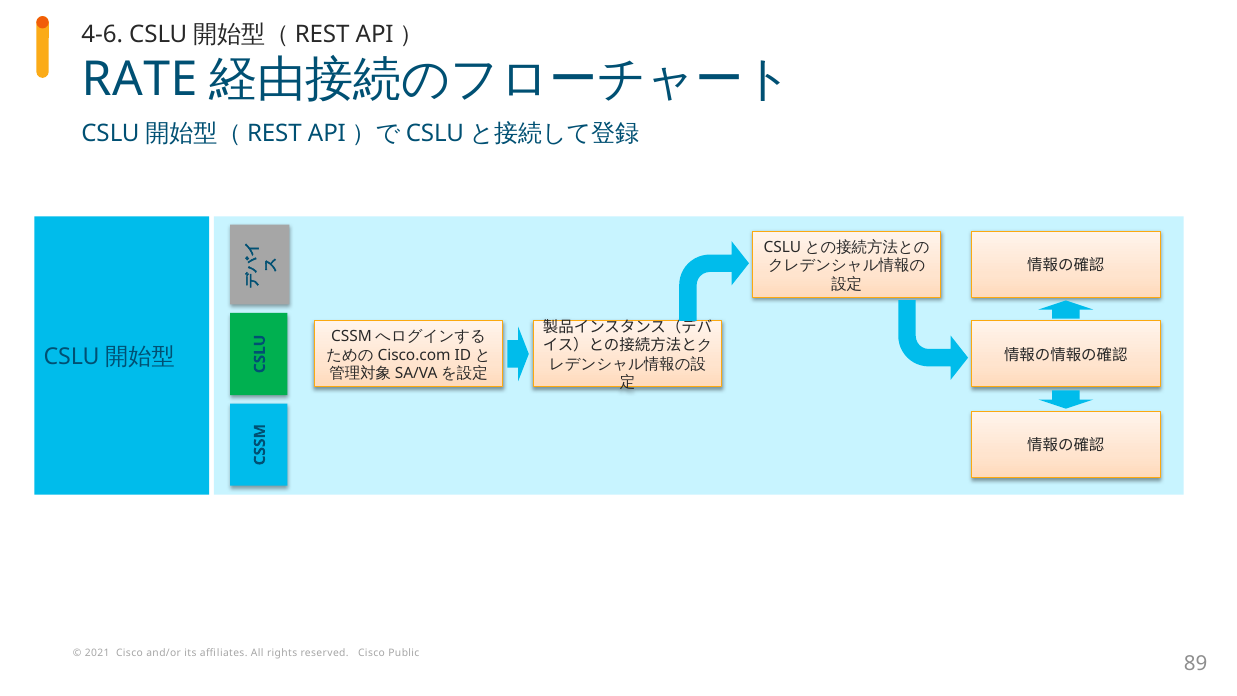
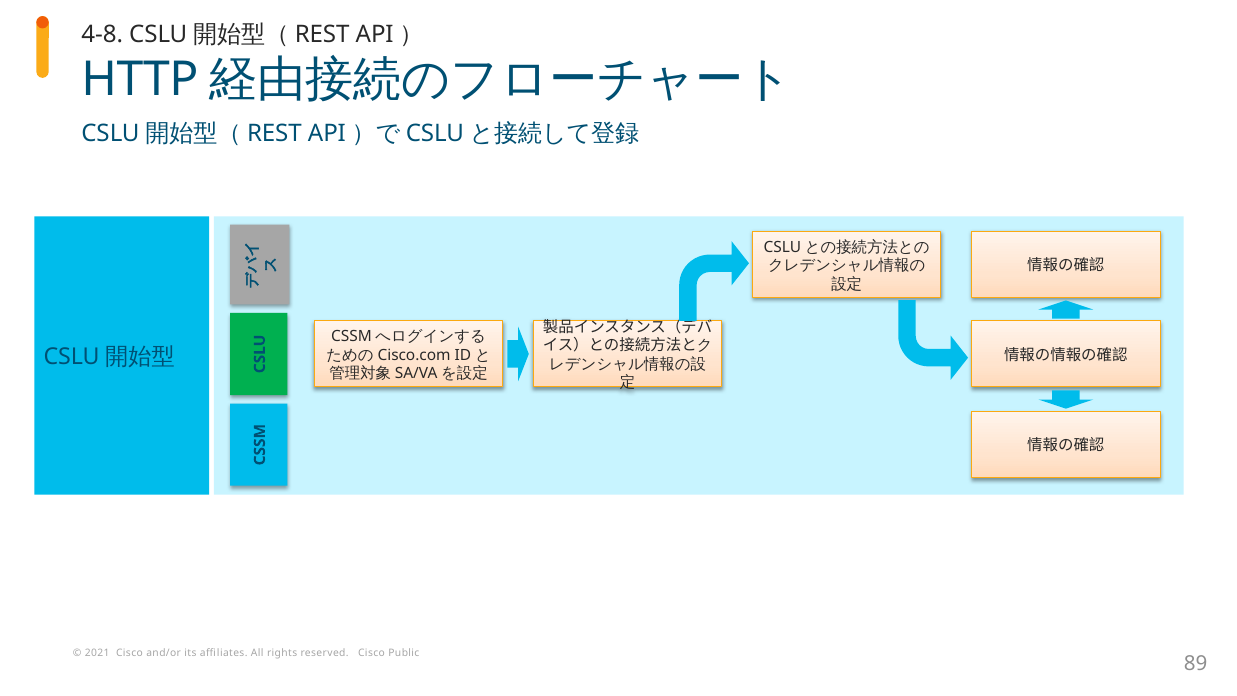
4-6: 4-6 -> 4-8 (102, 35)
RATE: RATE -> HTTP (140, 80)
